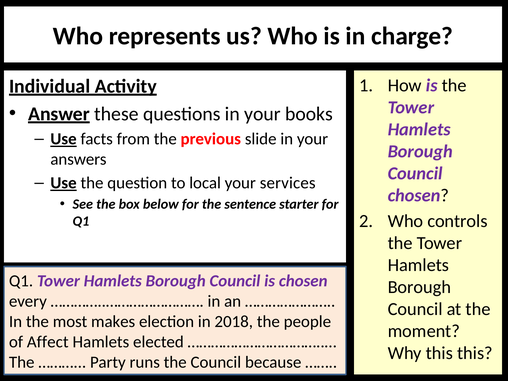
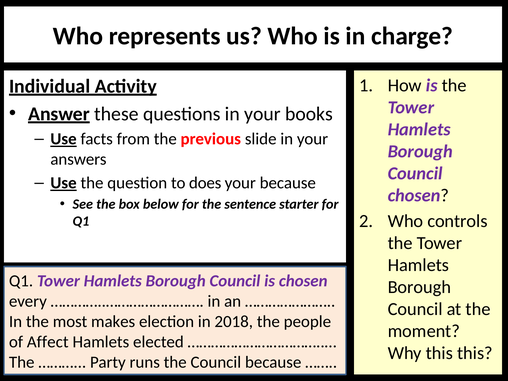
local: local -> does (205, 183)
your services: services -> because (288, 183)
